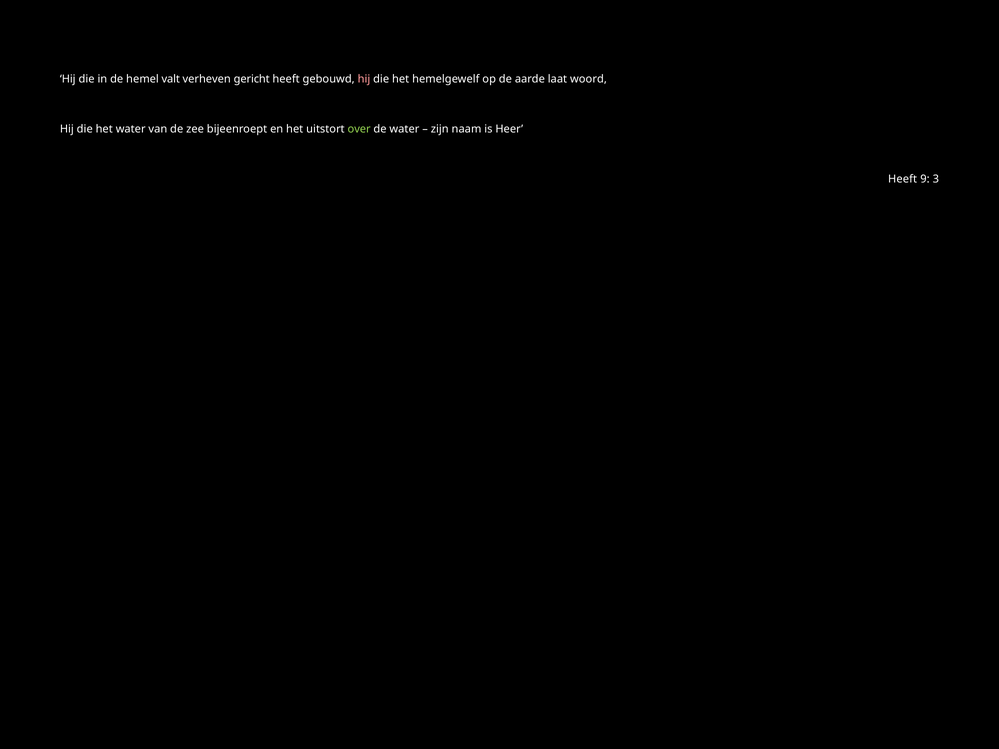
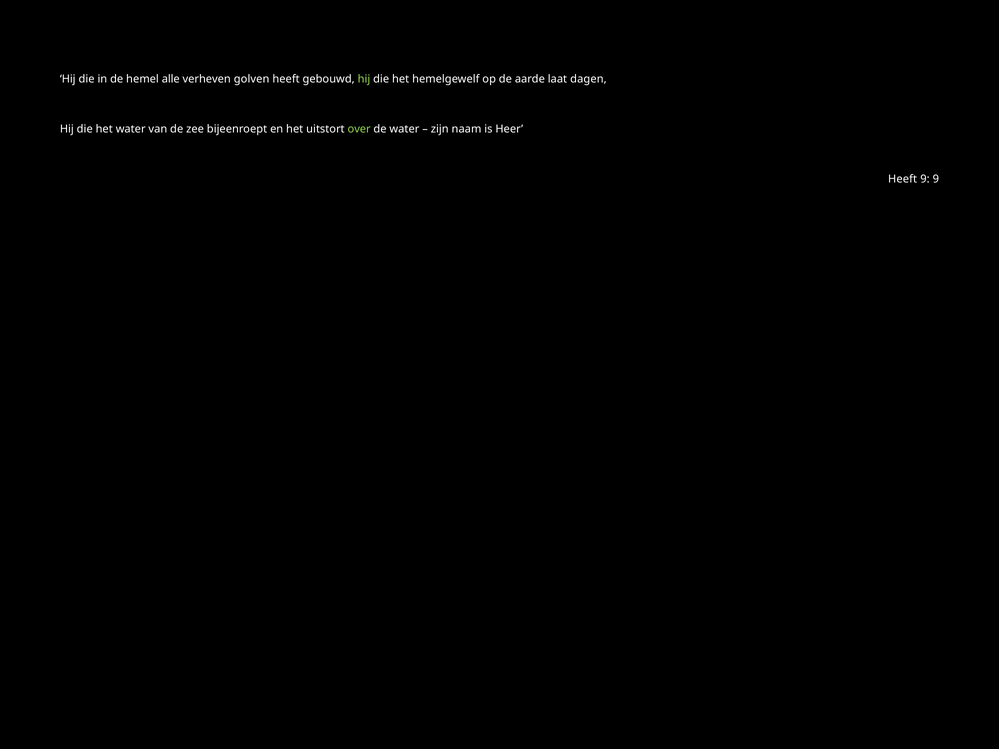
valt: valt -> alle (171, 79)
gericht: gericht -> golven (252, 79)
hij colour: pink -> light green (364, 79)
woord: woord -> dagen (588, 79)
9 3: 3 -> 9 (936, 179)
